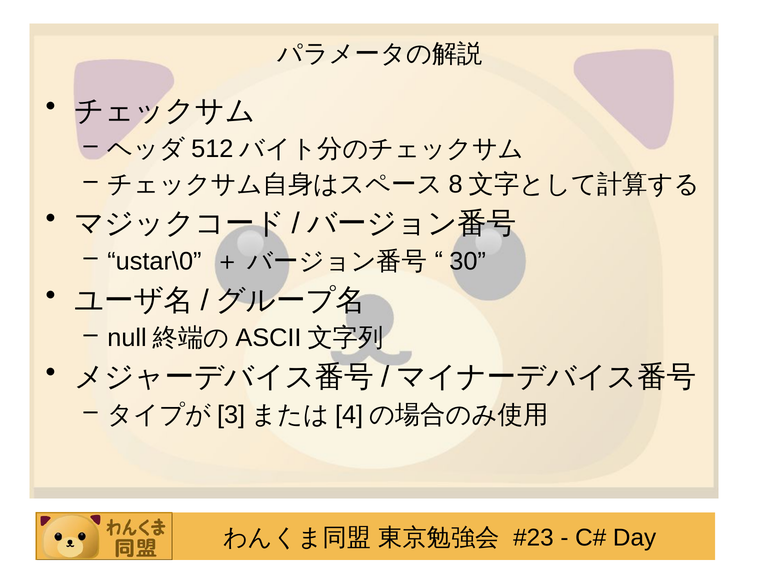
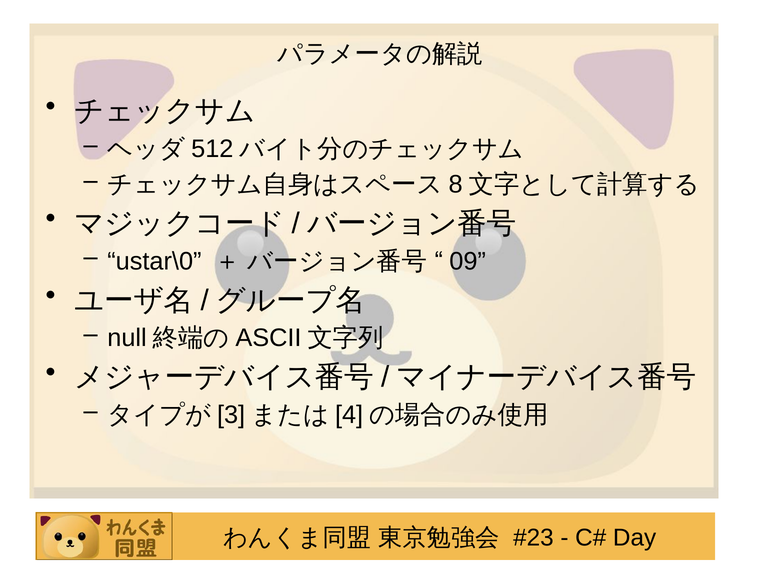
30: 30 -> 09 (468, 261)
